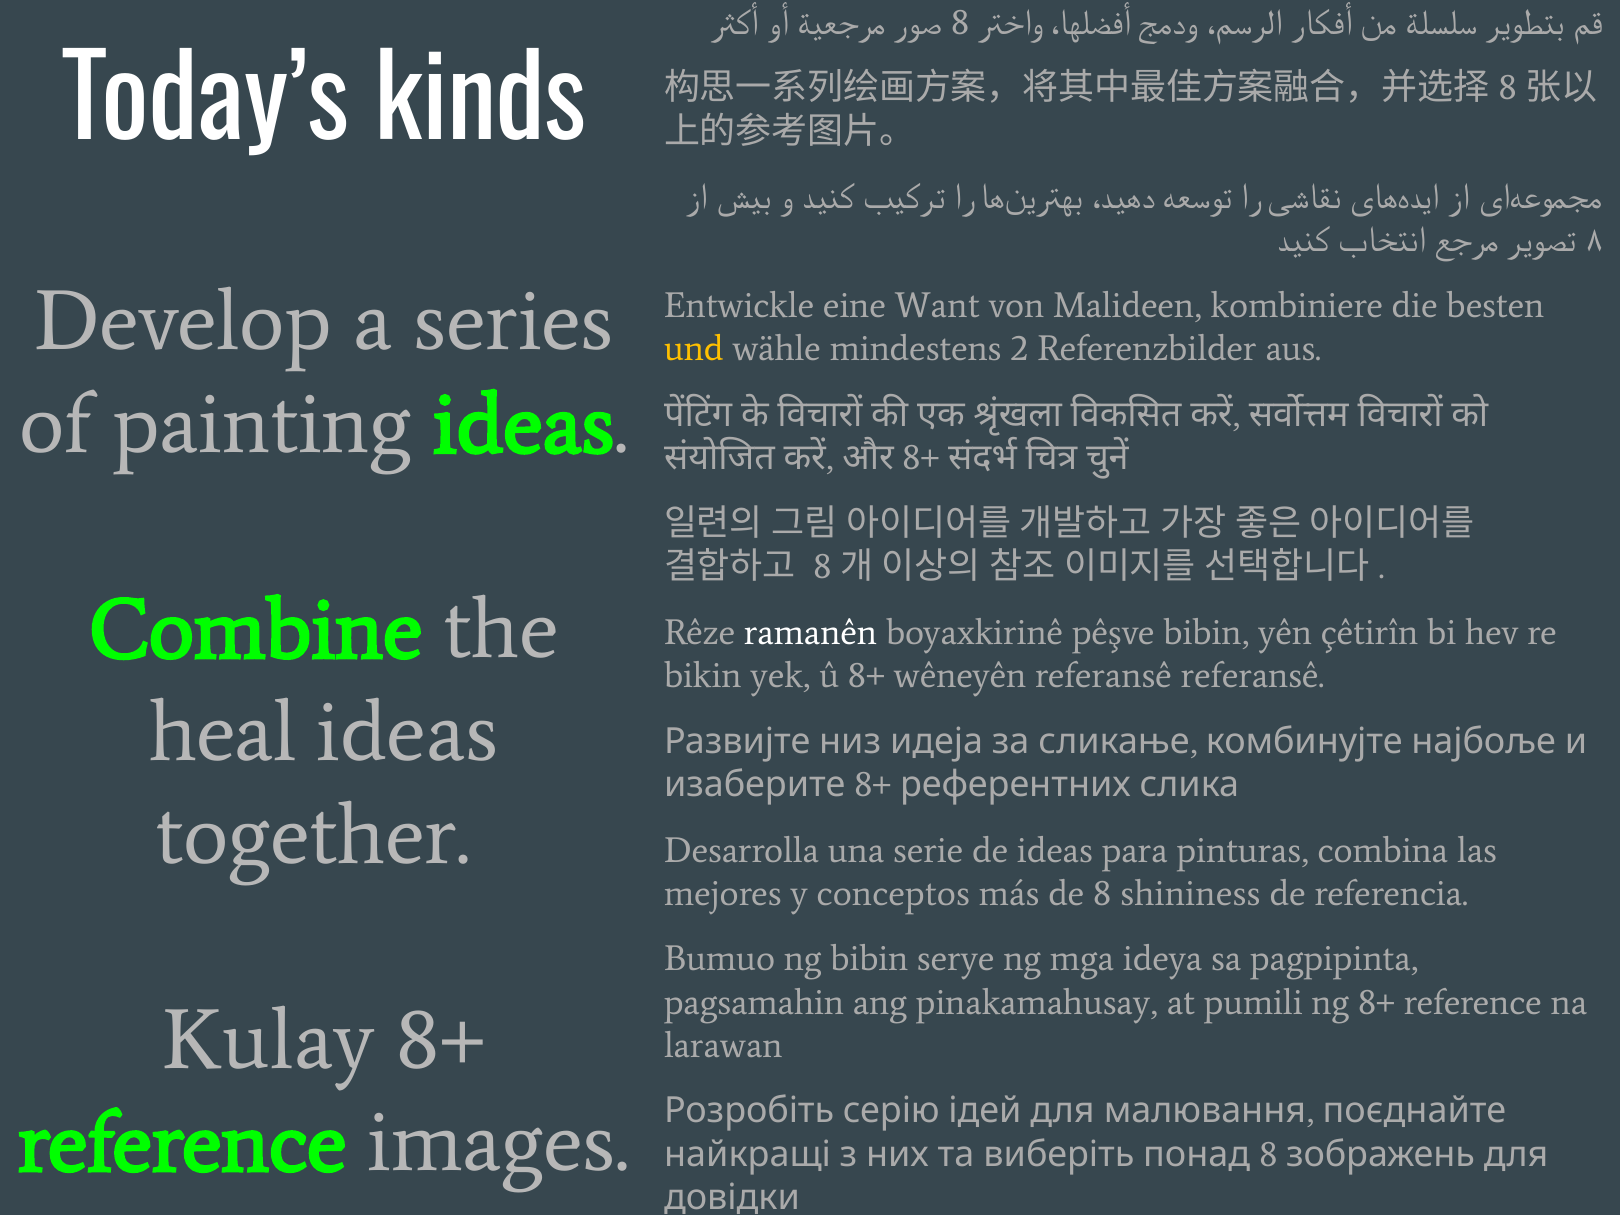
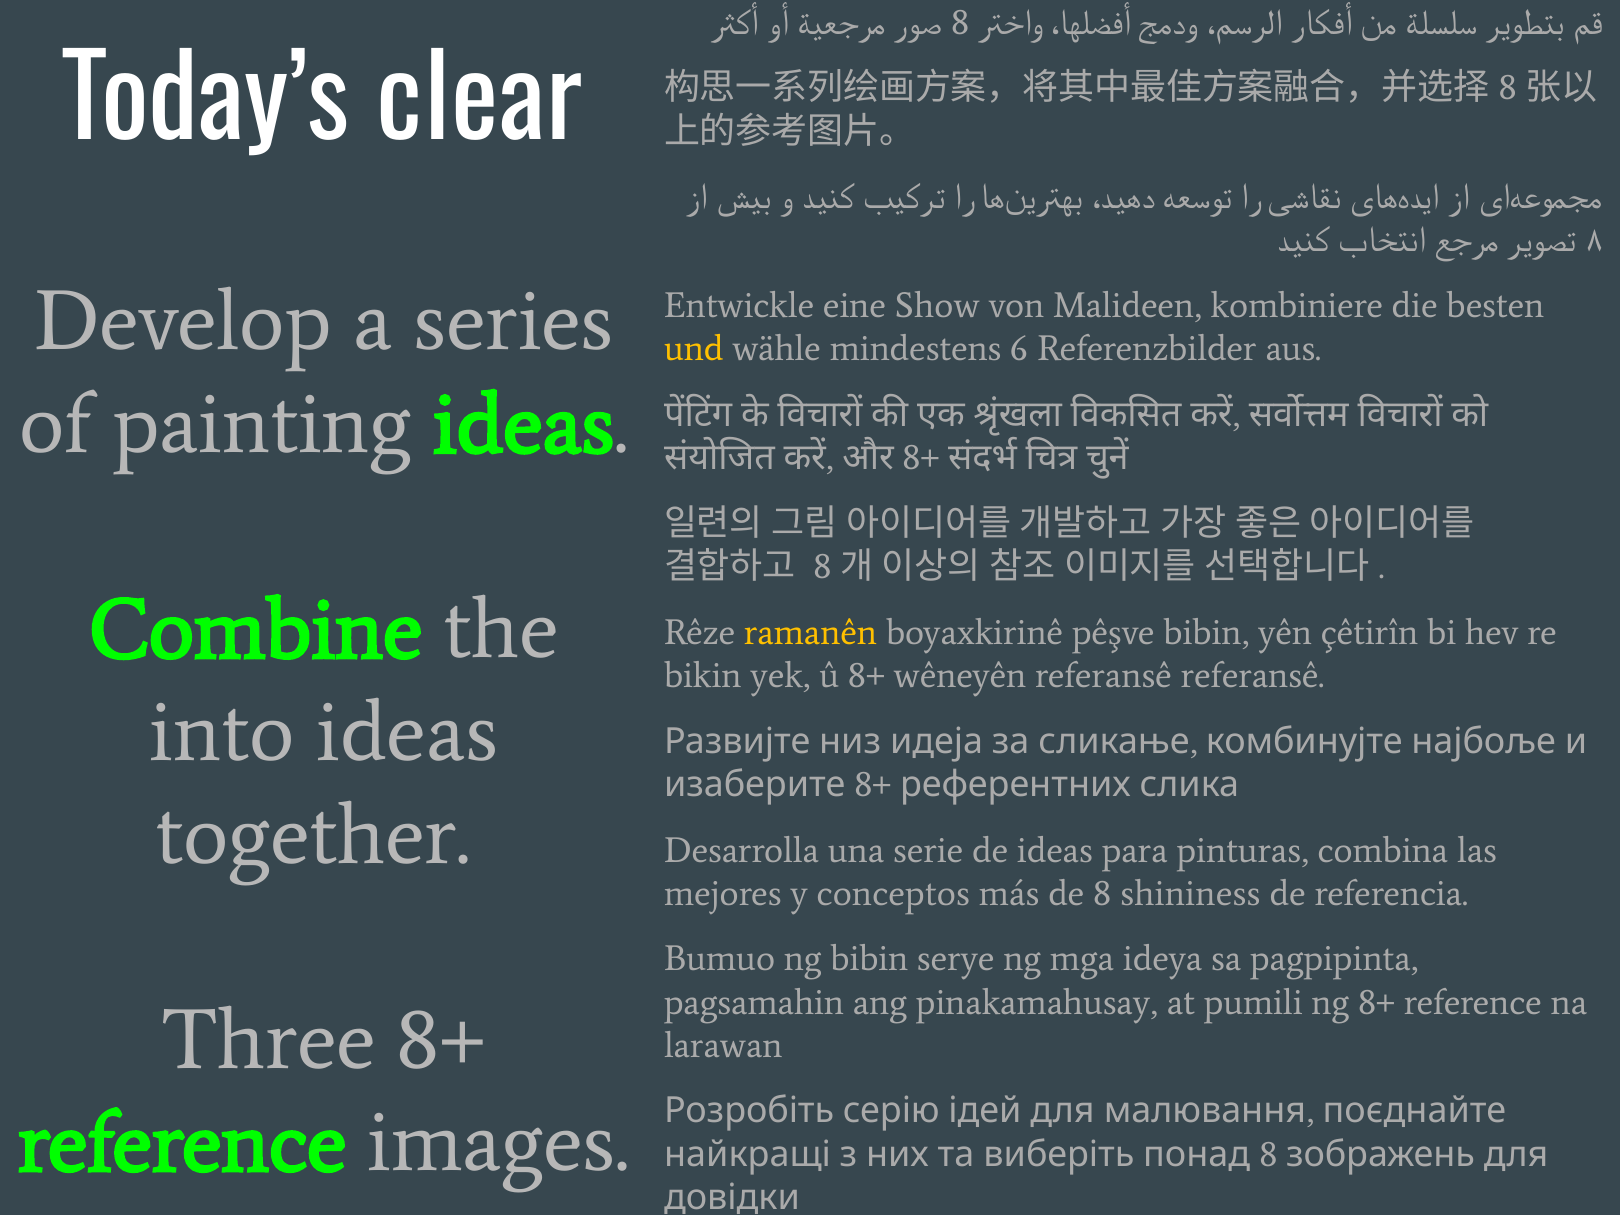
kinds: kinds -> clear (480, 102)
Want: Want -> Show (937, 306)
2: 2 -> 6 (1019, 349)
ramanên colour: white -> yellow (811, 632)
heal: heal -> into (222, 732)
Kulay: Kulay -> Three (269, 1040)
